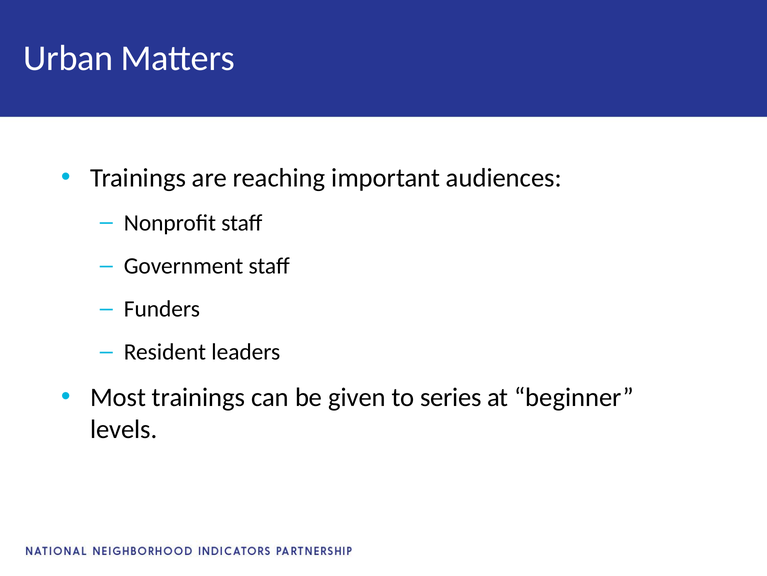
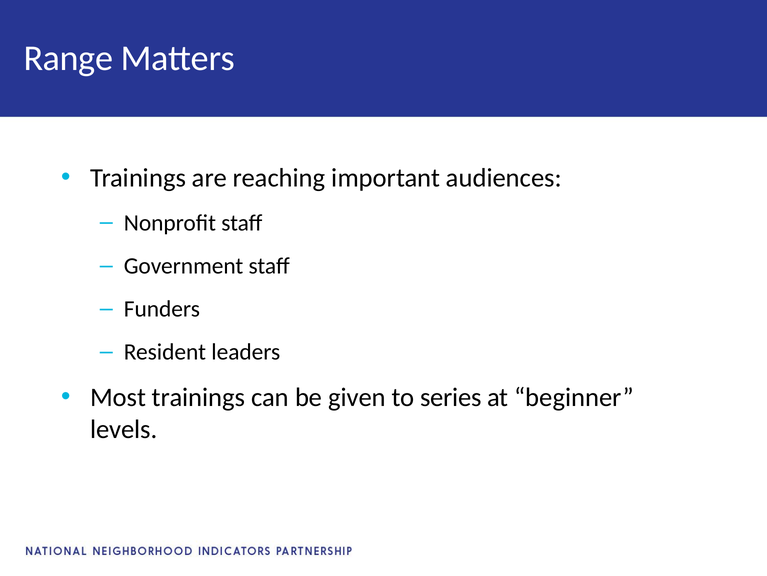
Urban: Urban -> Range (68, 58)
